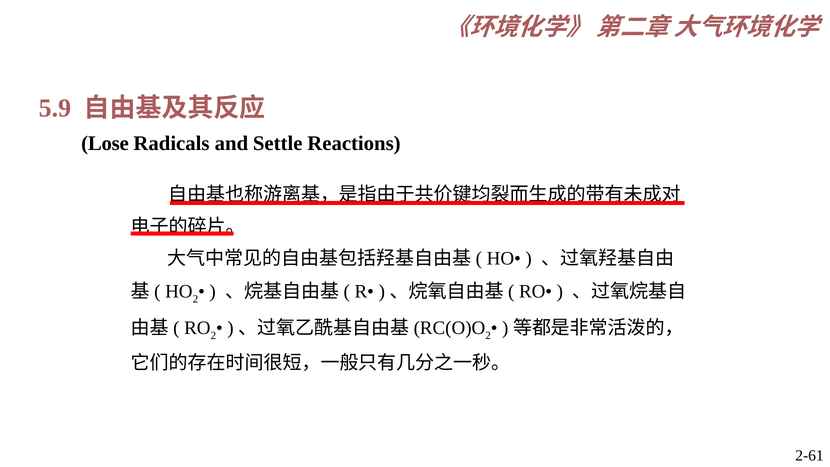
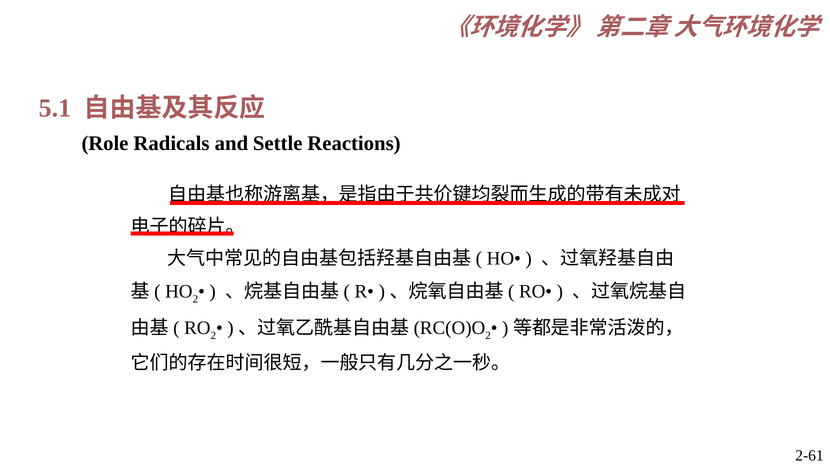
5.9: 5.9 -> 5.1 (55, 108)
Lose: Lose -> Role (105, 143)
